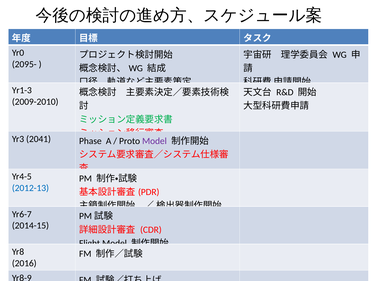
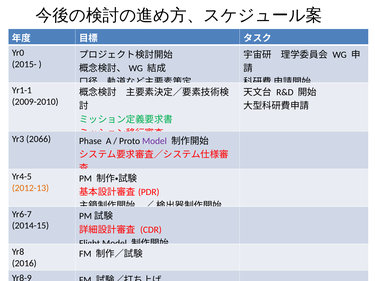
2095-: 2095- -> 2015- (24, 64)
Yr1-3: Yr1-3 -> Yr1-1 (22, 90)
2041: 2041 -> 2066 (39, 139)
2012-13 colour: blue -> orange (30, 188)
